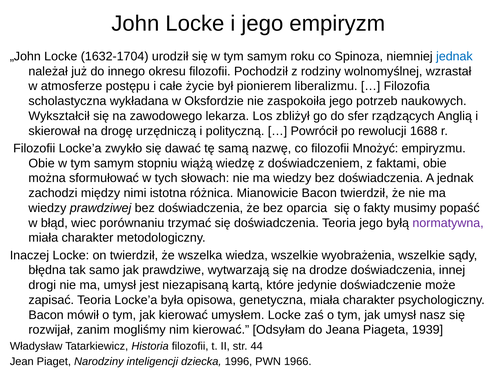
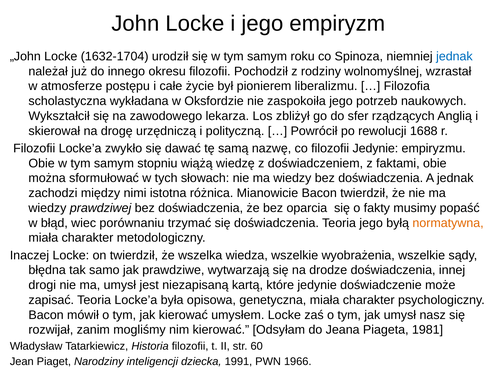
filozofii Mnożyć: Mnożyć -> Jedynie (375, 148)
normatywna colour: purple -> orange (448, 223)
1939: 1939 -> 1981 (427, 330)
44: 44 -> 60 (257, 346)
1996: 1996 -> 1991 (238, 361)
